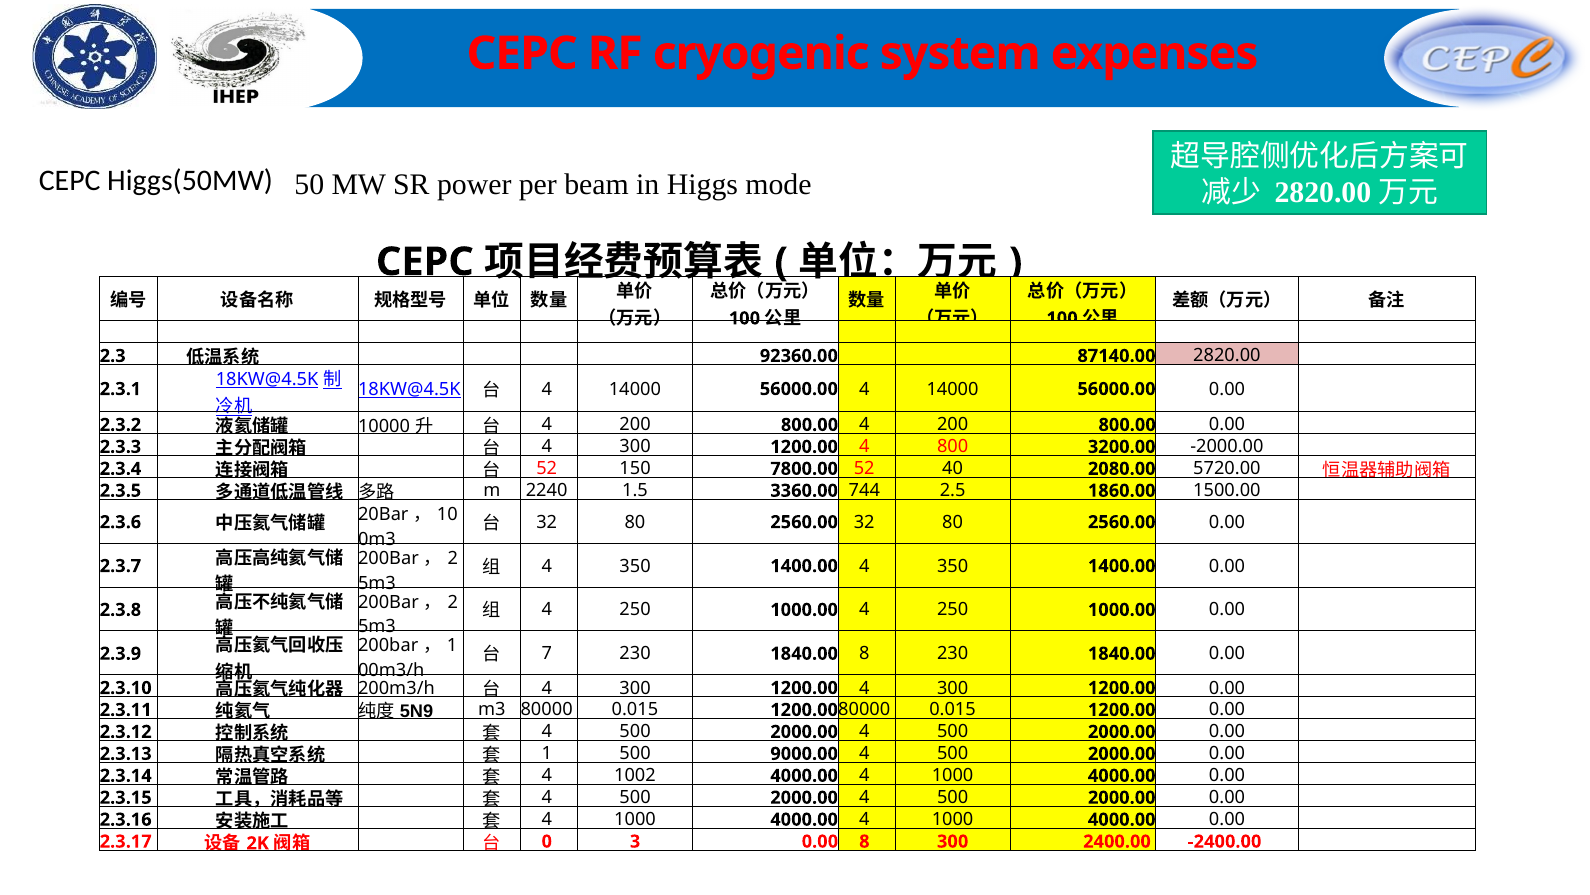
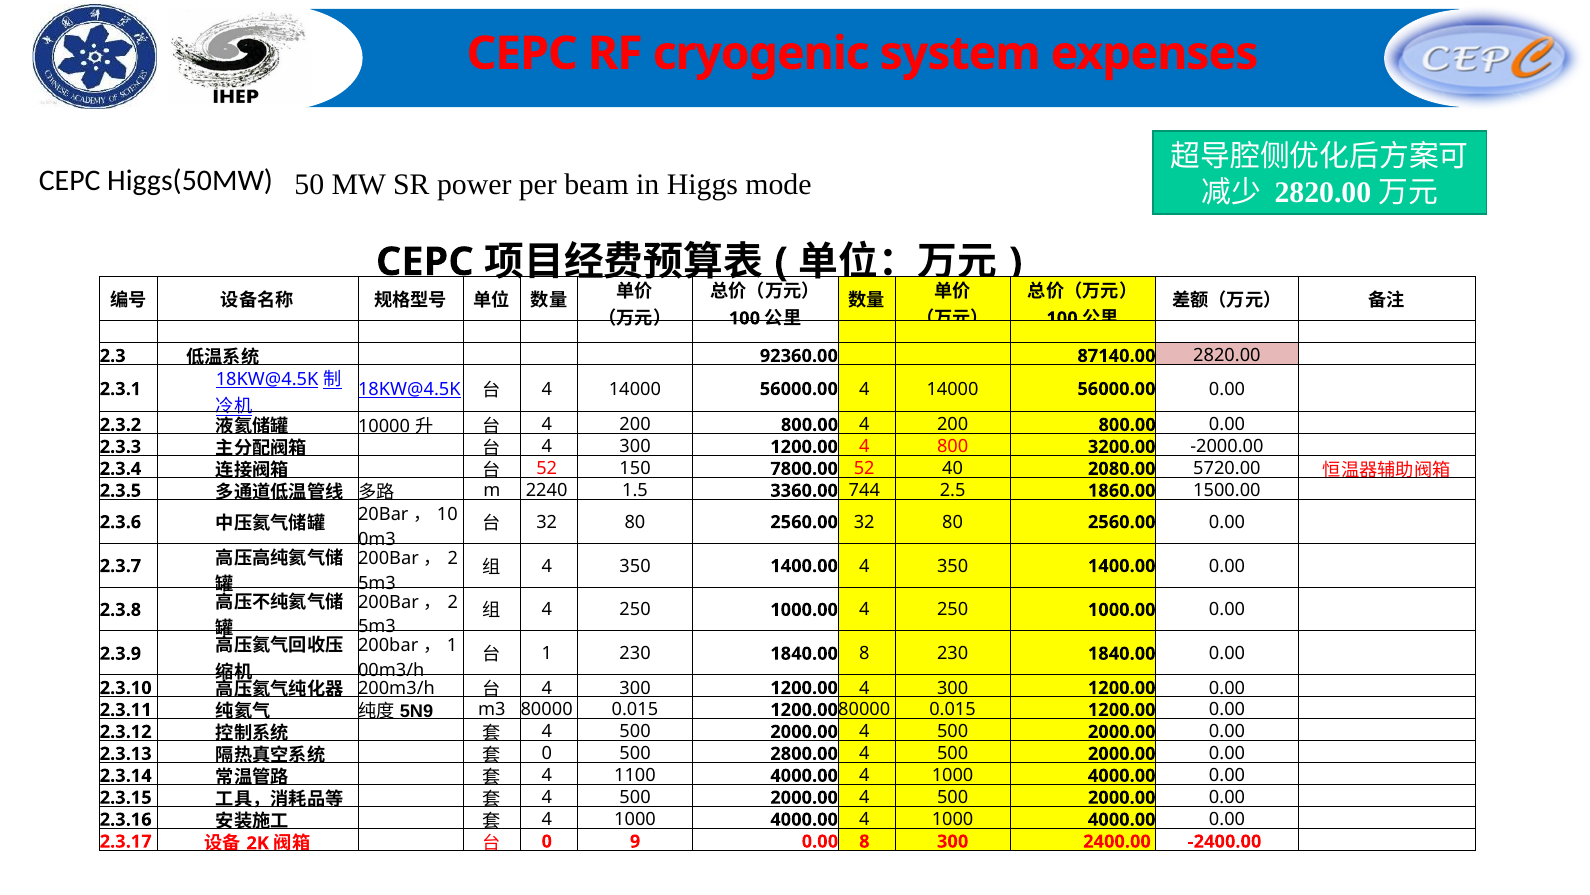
7: 7 -> 1 (547, 653)
1: 1 -> 0 (547, 753)
9000.00: 9000.00 -> 2800.00 (804, 753)
1002: 1002 -> 1100 (635, 775)
3: 3 -> 9 (635, 841)
